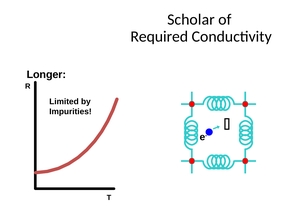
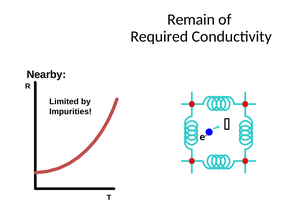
Scholar: Scholar -> Remain (191, 20)
Longer: Longer -> Nearby (46, 75)
